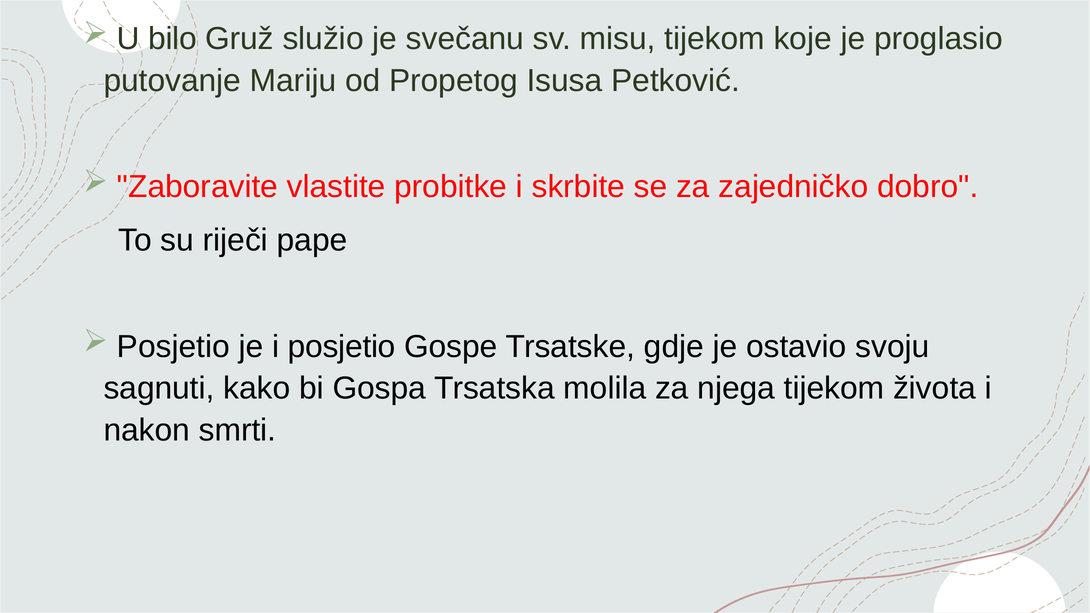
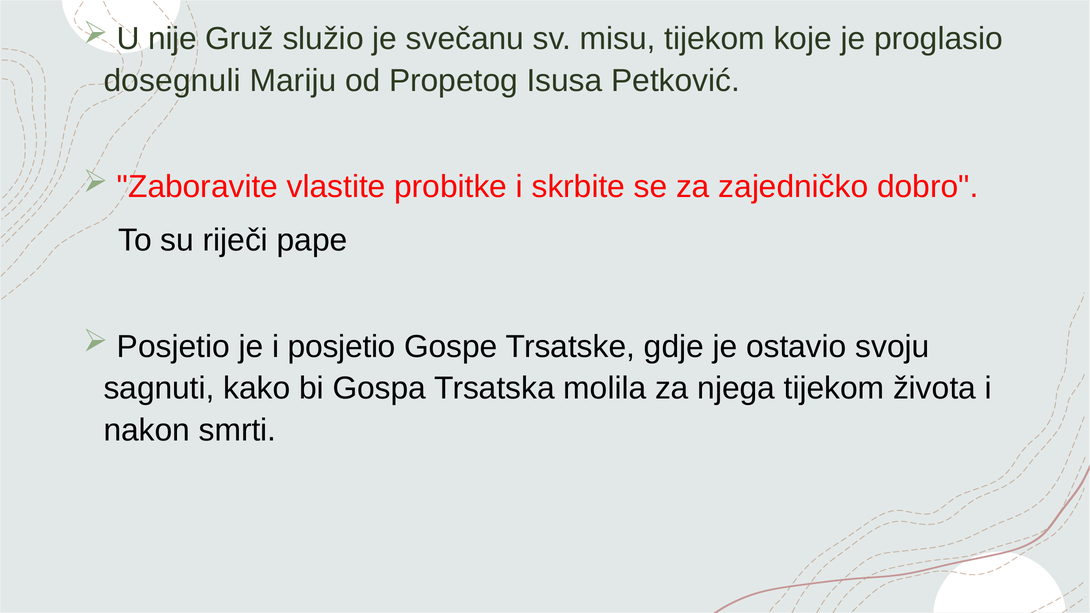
bilo: bilo -> nije (173, 39)
putovanje: putovanje -> dosegnuli (172, 81)
